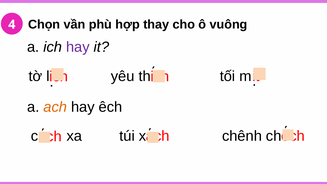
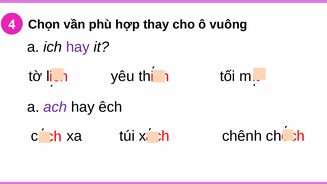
ach colour: orange -> purple (55, 107)
